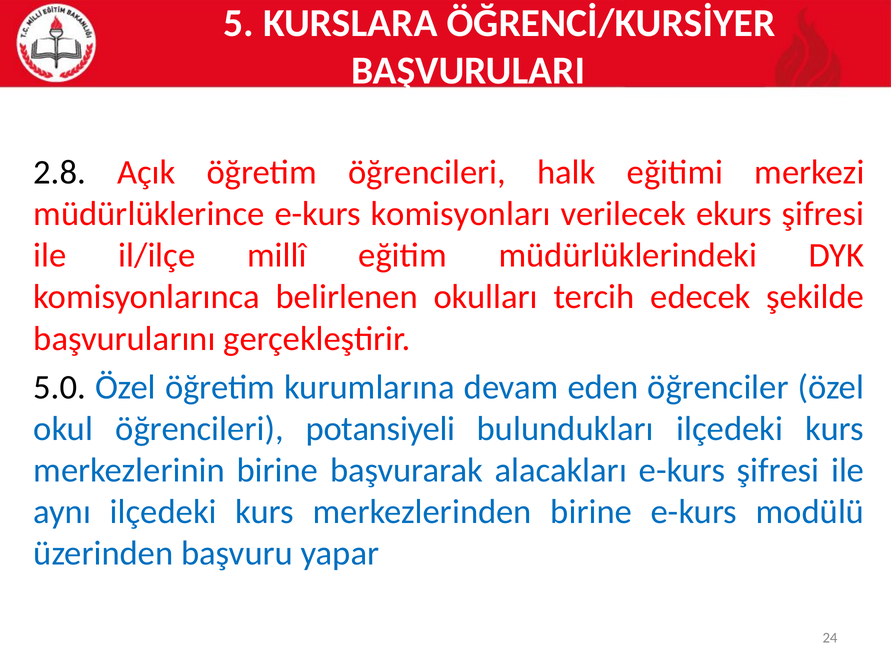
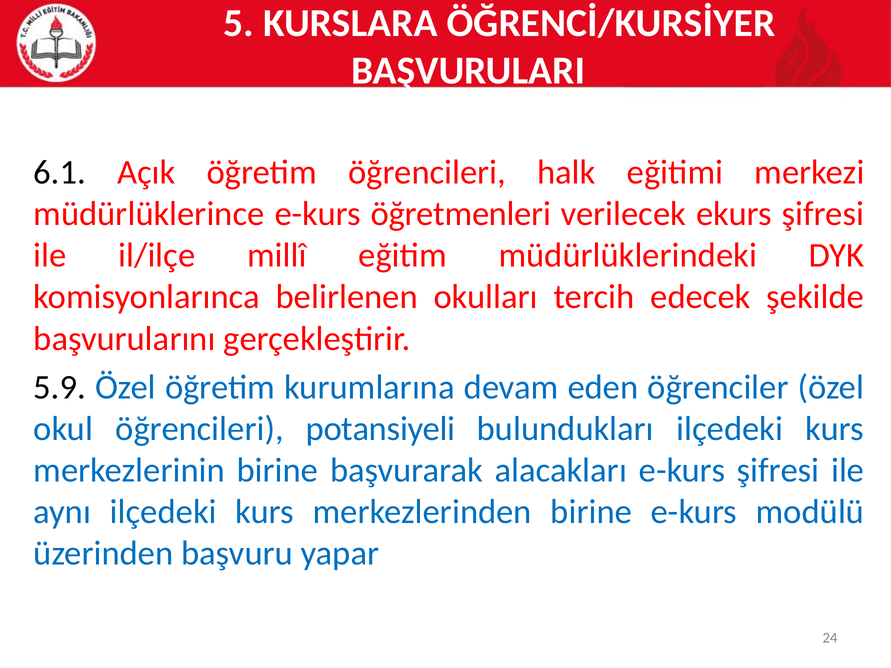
2.8: 2.8 -> 6.1 (60, 172)
komisyonları: komisyonları -> öğretmenleri (461, 214)
5.0: 5.0 -> 5.9 (60, 387)
